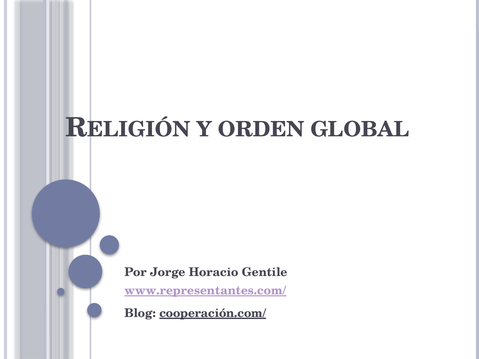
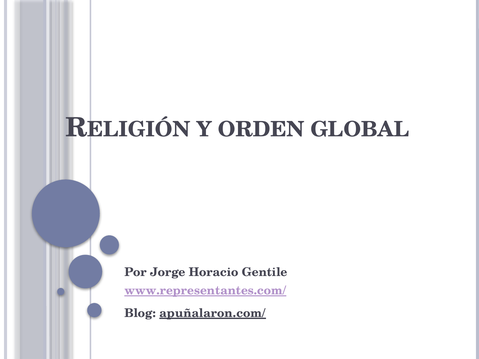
cooperación.com/: cooperación.com/ -> apuñalaron.com/ (213, 313)
